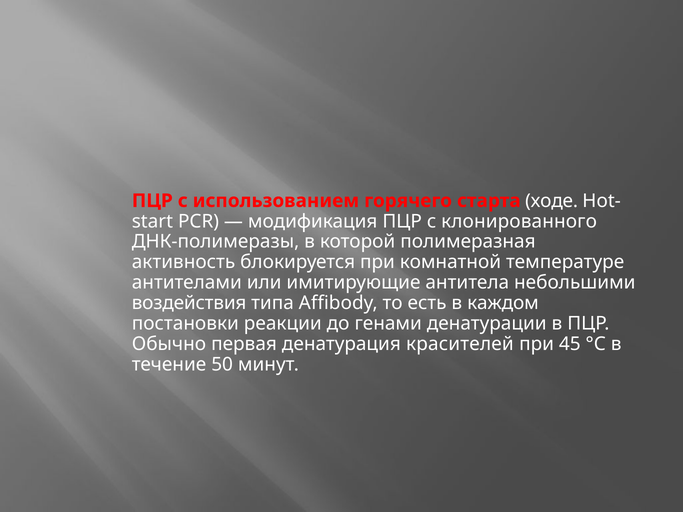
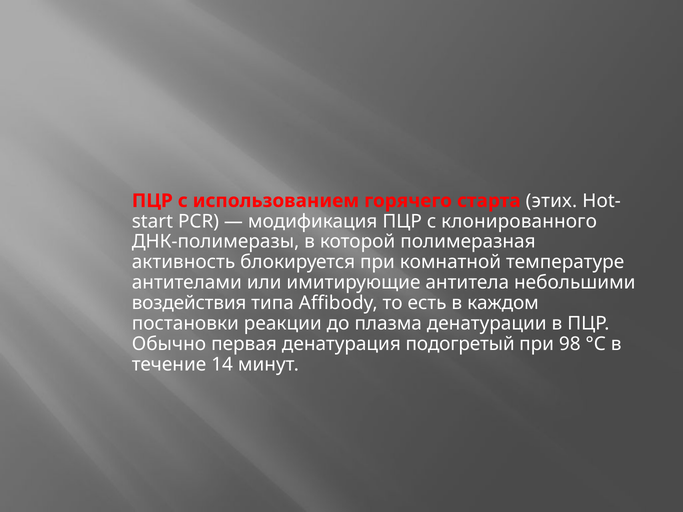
ходе: ходе -> этих (551, 201)
генами: генами -> плазма (388, 324)
красителей: красителей -> подогретый (460, 344)
45: 45 -> 98 (570, 344)
50: 50 -> 14 (222, 365)
